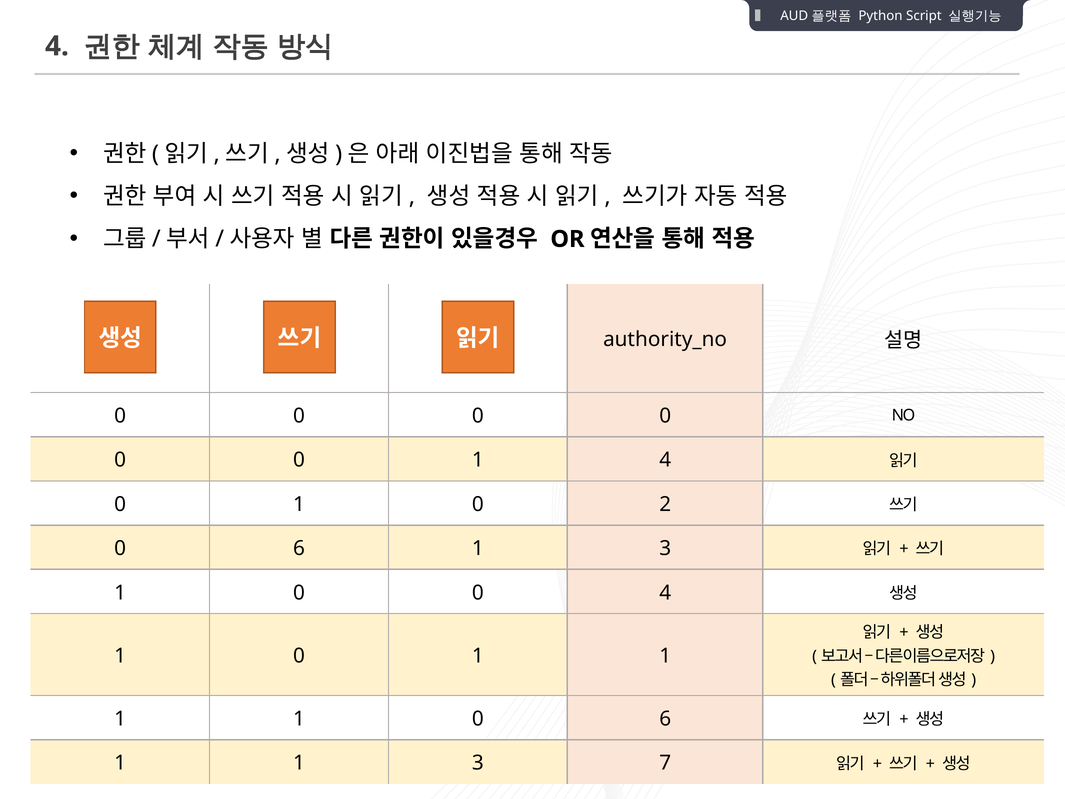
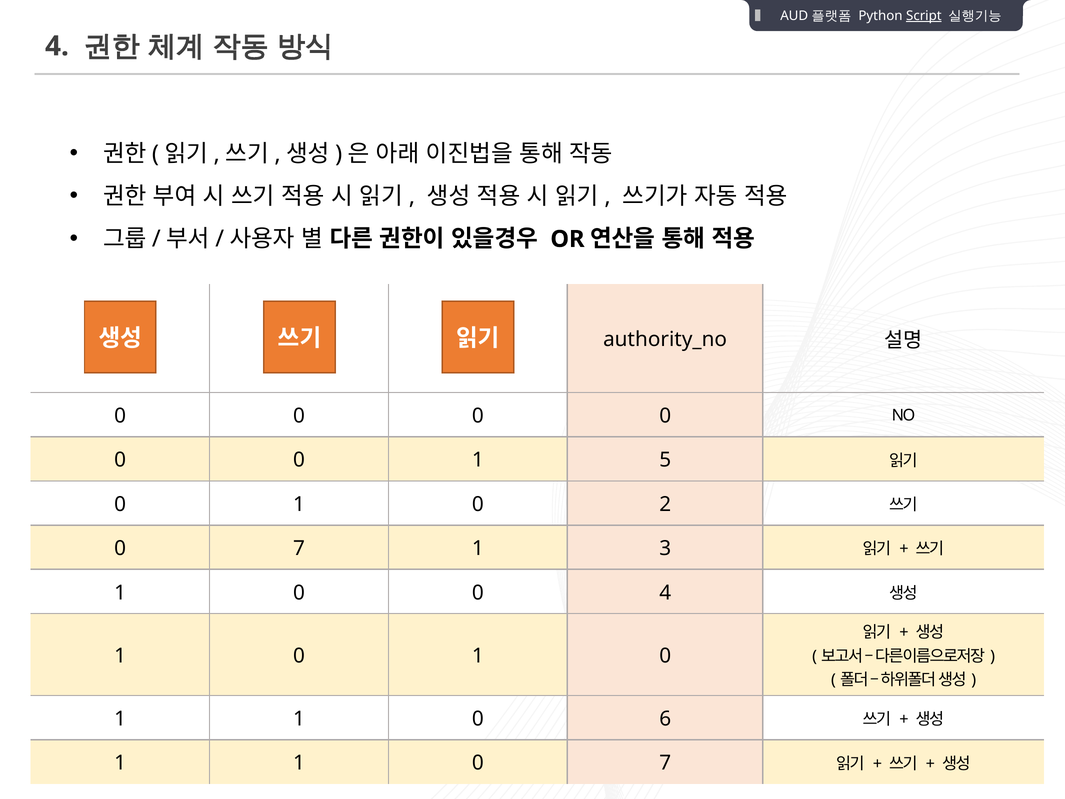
Script underline: none -> present (924, 16)
1 4: 4 -> 5 (665, 460)
6: 6 -> 7 (299, 548)
1 0 1 1: 1 -> 0 (665, 656)
3: 3 -> 0 (478, 763)
